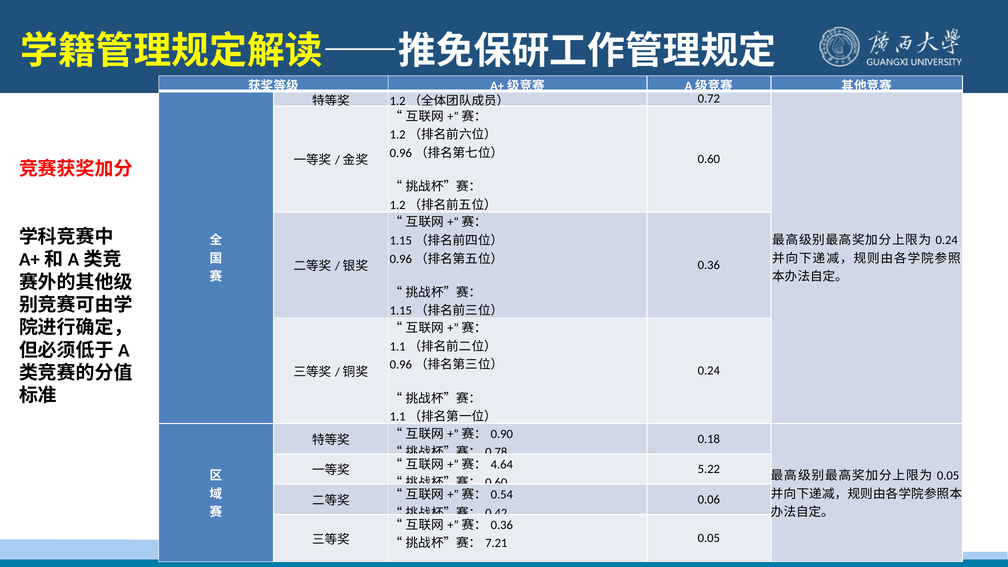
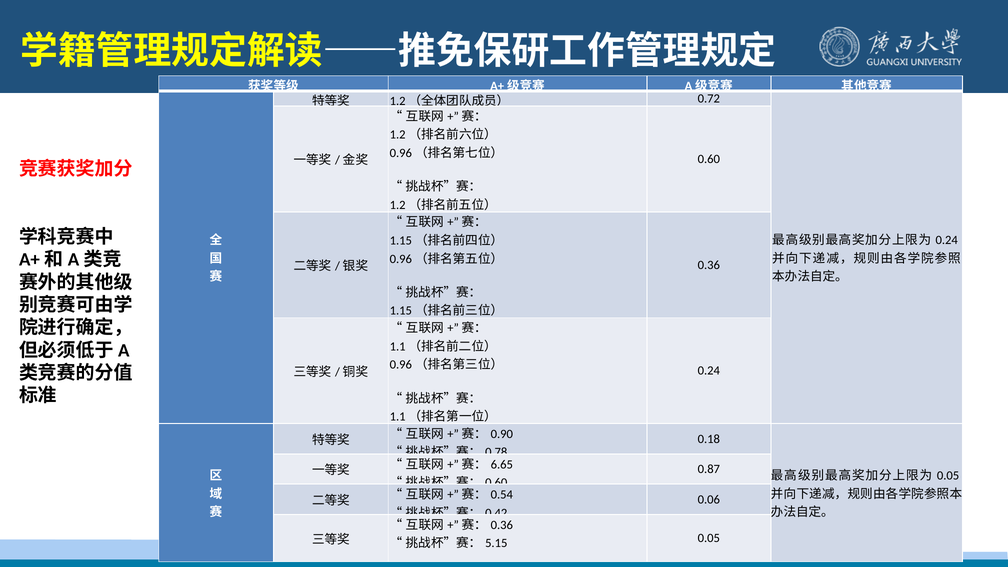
5.22: 5.22 -> 0.87 (709, 469)
4.64: 4.64 -> 6.65 (502, 464)
7.21: 7.21 -> 5.15 (496, 543)
